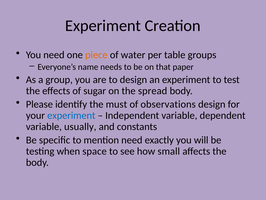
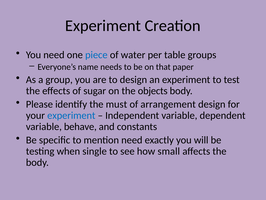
piece colour: orange -> blue (96, 55)
spread: spread -> objects (153, 91)
observations: observations -> arrangement (168, 104)
usually: usually -> behave (80, 126)
space: space -> single (95, 151)
